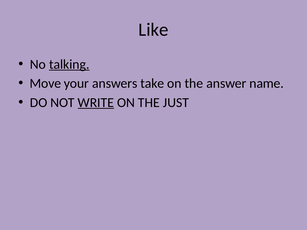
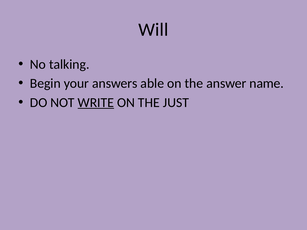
Like: Like -> Will (153, 30)
talking underline: present -> none (69, 64)
Move: Move -> Begin (45, 84)
take: take -> able (152, 84)
